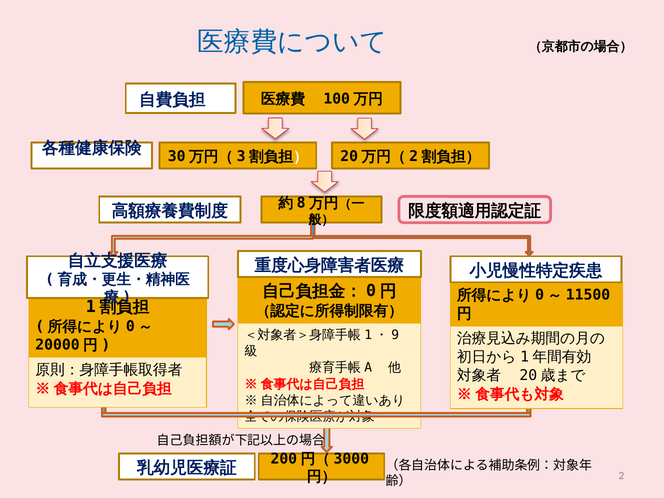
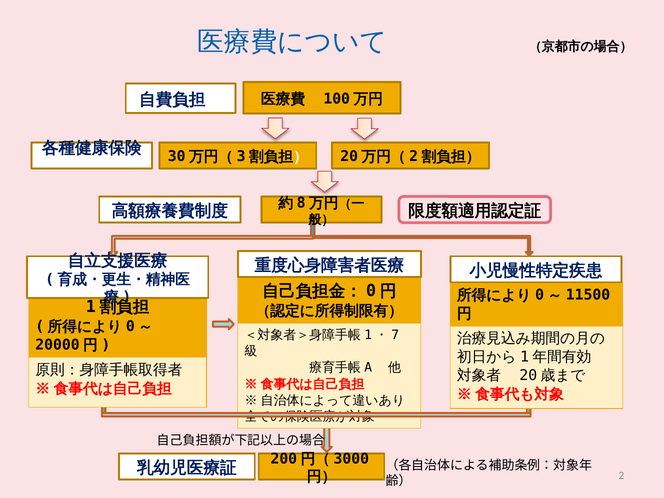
9: 9 -> 7 (395, 335)
